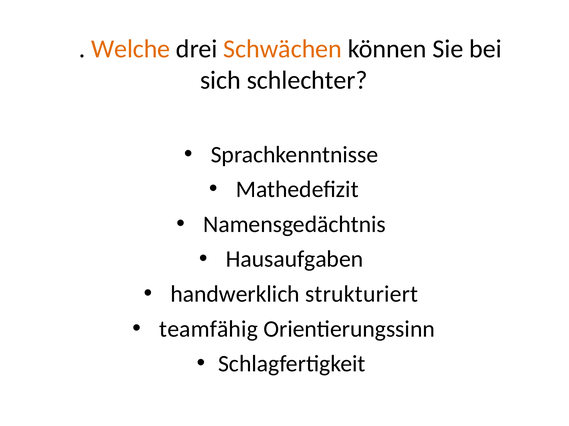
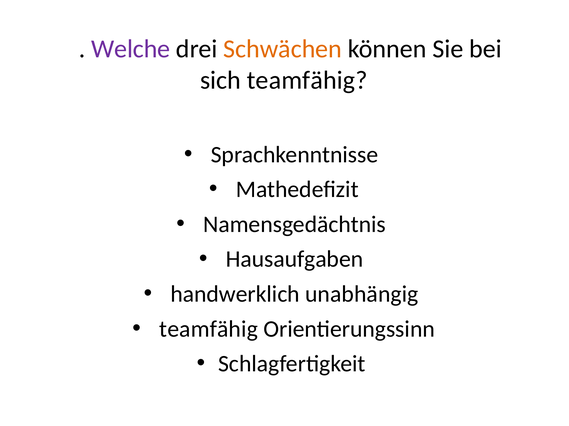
Welche colour: orange -> purple (131, 49)
sich schlechter: schlechter -> teamfähig (307, 80)
strukturiert: strukturiert -> unabhängig (362, 295)
